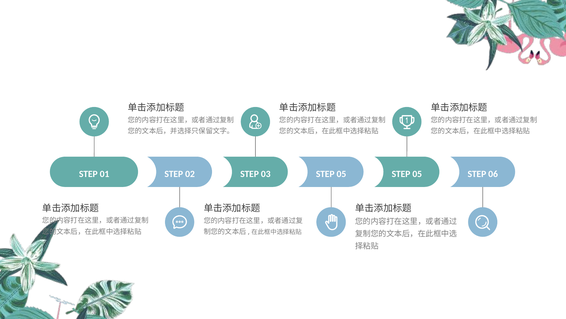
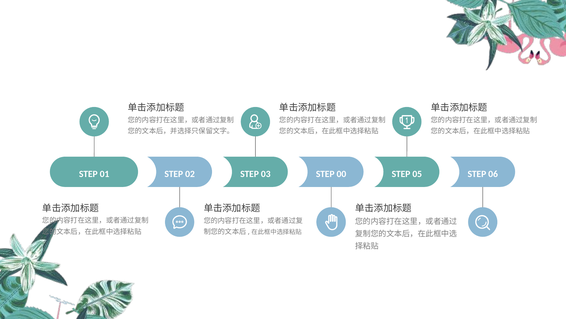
03 STEP 05: 05 -> 00 (341, 174)
